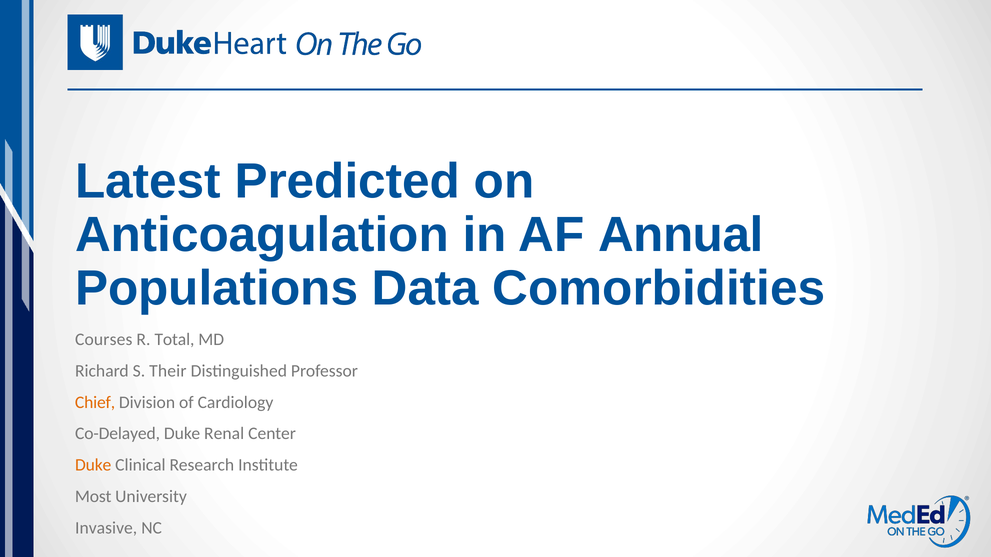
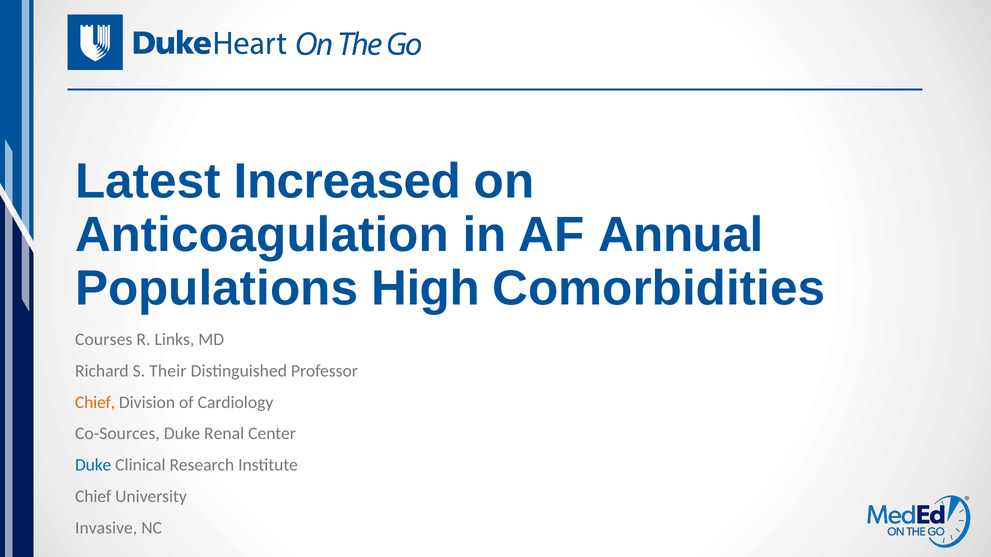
Predicted: Predicted -> Increased (348, 181)
Data: Data -> High (426, 288)
Total: Total -> Links (174, 340)
Co-Delayed: Co-Delayed -> Co-Sources (117, 434)
Duke colour: orange -> blue (93, 465)
Most: Most -> Chief (93, 497)
